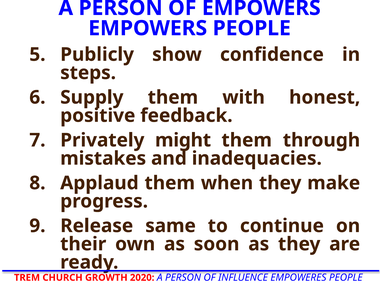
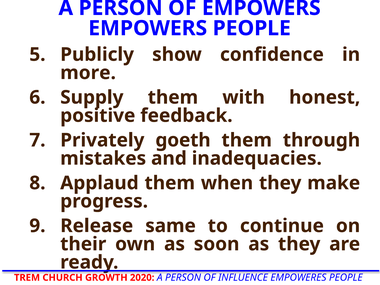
steps: steps -> more (88, 73)
might: might -> goeth (183, 140)
